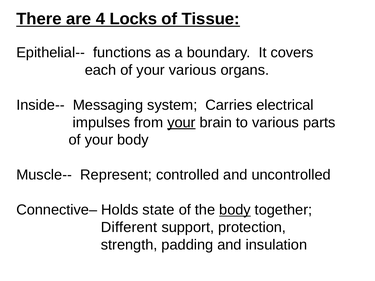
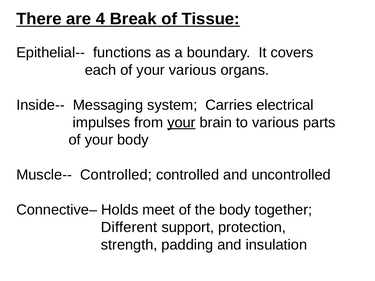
Locks: Locks -> Break (133, 19)
Muscle-- Represent: Represent -> Controlled (116, 175)
state: state -> meet (159, 210)
body underline: present -> none (235, 210)
